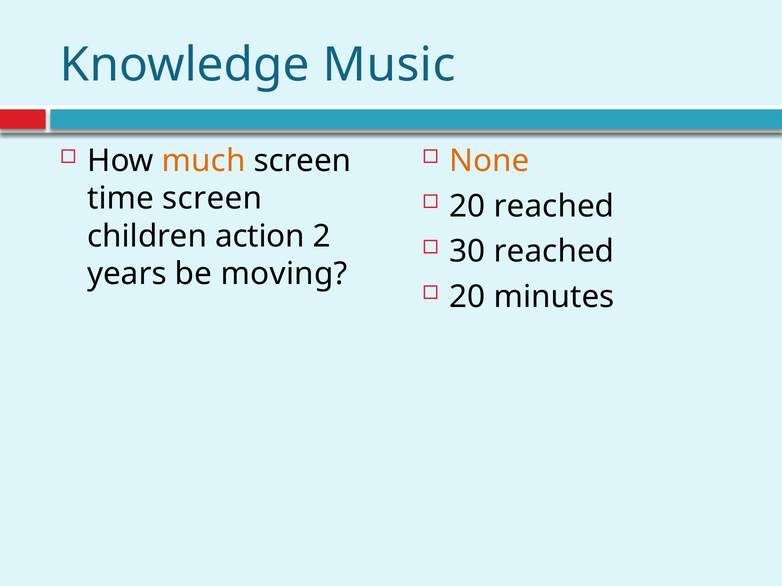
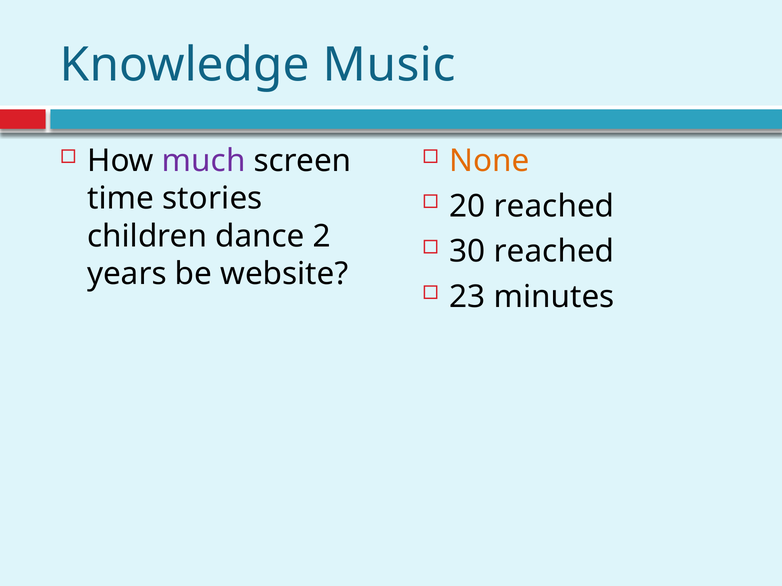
much colour: orange -> purple (204, 161)
time screen: screen -> stories (212, 199)
action: action -> dance (260, 237)
moving: moving -> website (284, 274)
20: 20 -> 23 (467, 297)
